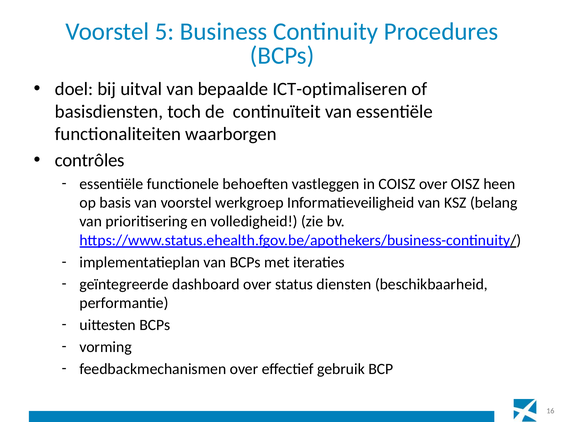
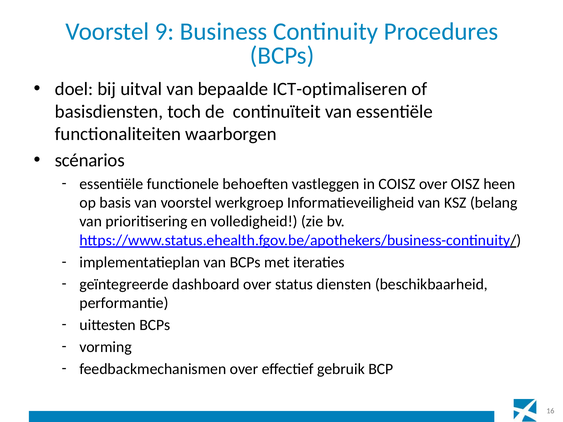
5: 5 -> 9 (165, 32)
contrôles: contrôles -> scénarios (90, 160)
